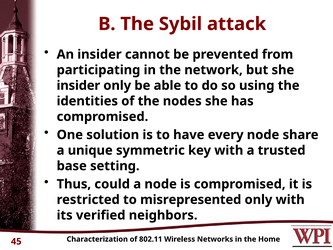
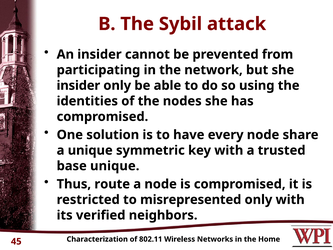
base setting: setting -> unique (115, 166)
could: could -> route (112, 184)
